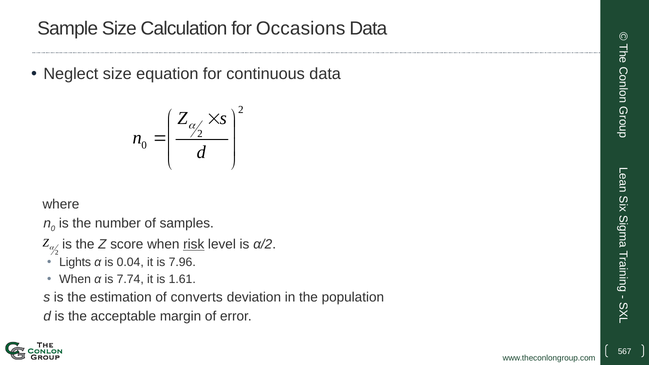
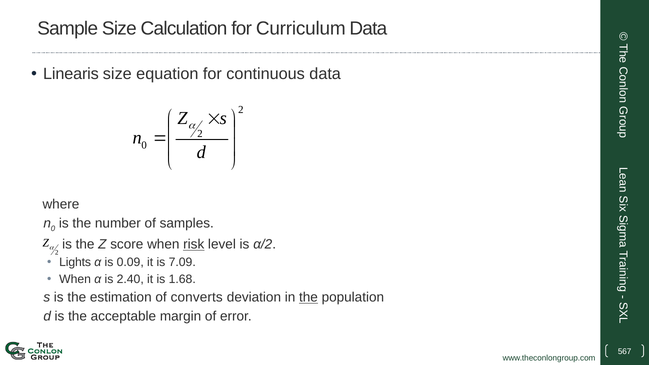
Occasions: Occasions -> Curriculum (301, 28)
Neglect: Neglect -> Linearis (71, 74)
0.04: 0.04 -> 0.09 (130, 262)
7.96: 7.96 -> 7.09 (182, 262)
7.74: 7.74 -> 2.40 (130, 279)
1.61: 1.61 -> 1.68 (182, 279)
the underline: none -> present (308, 297)
